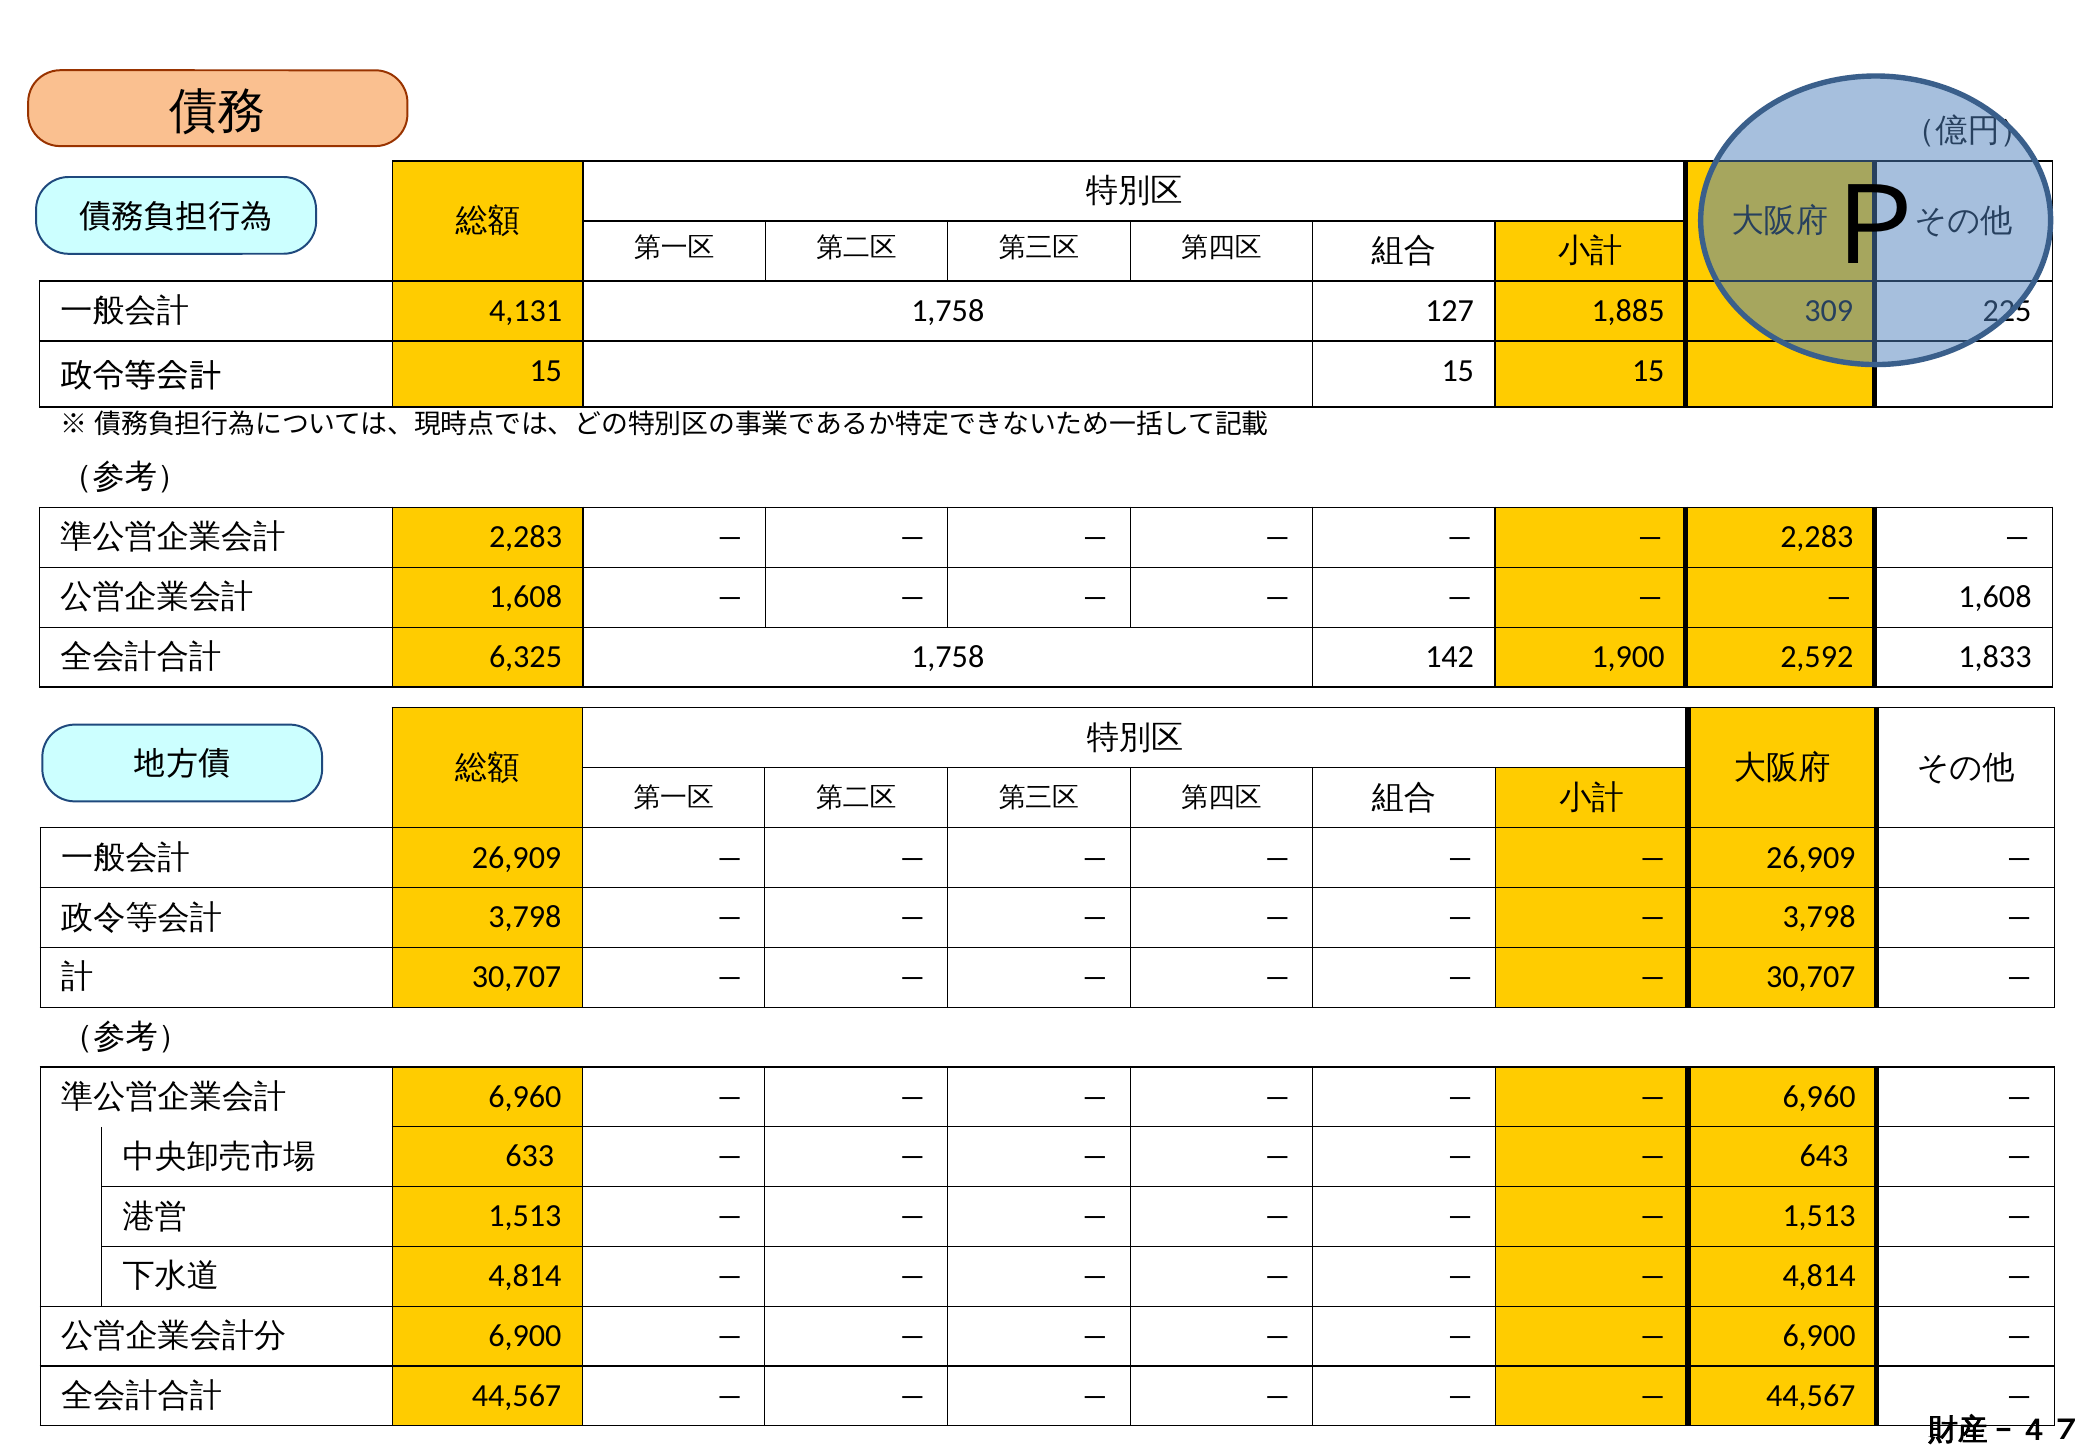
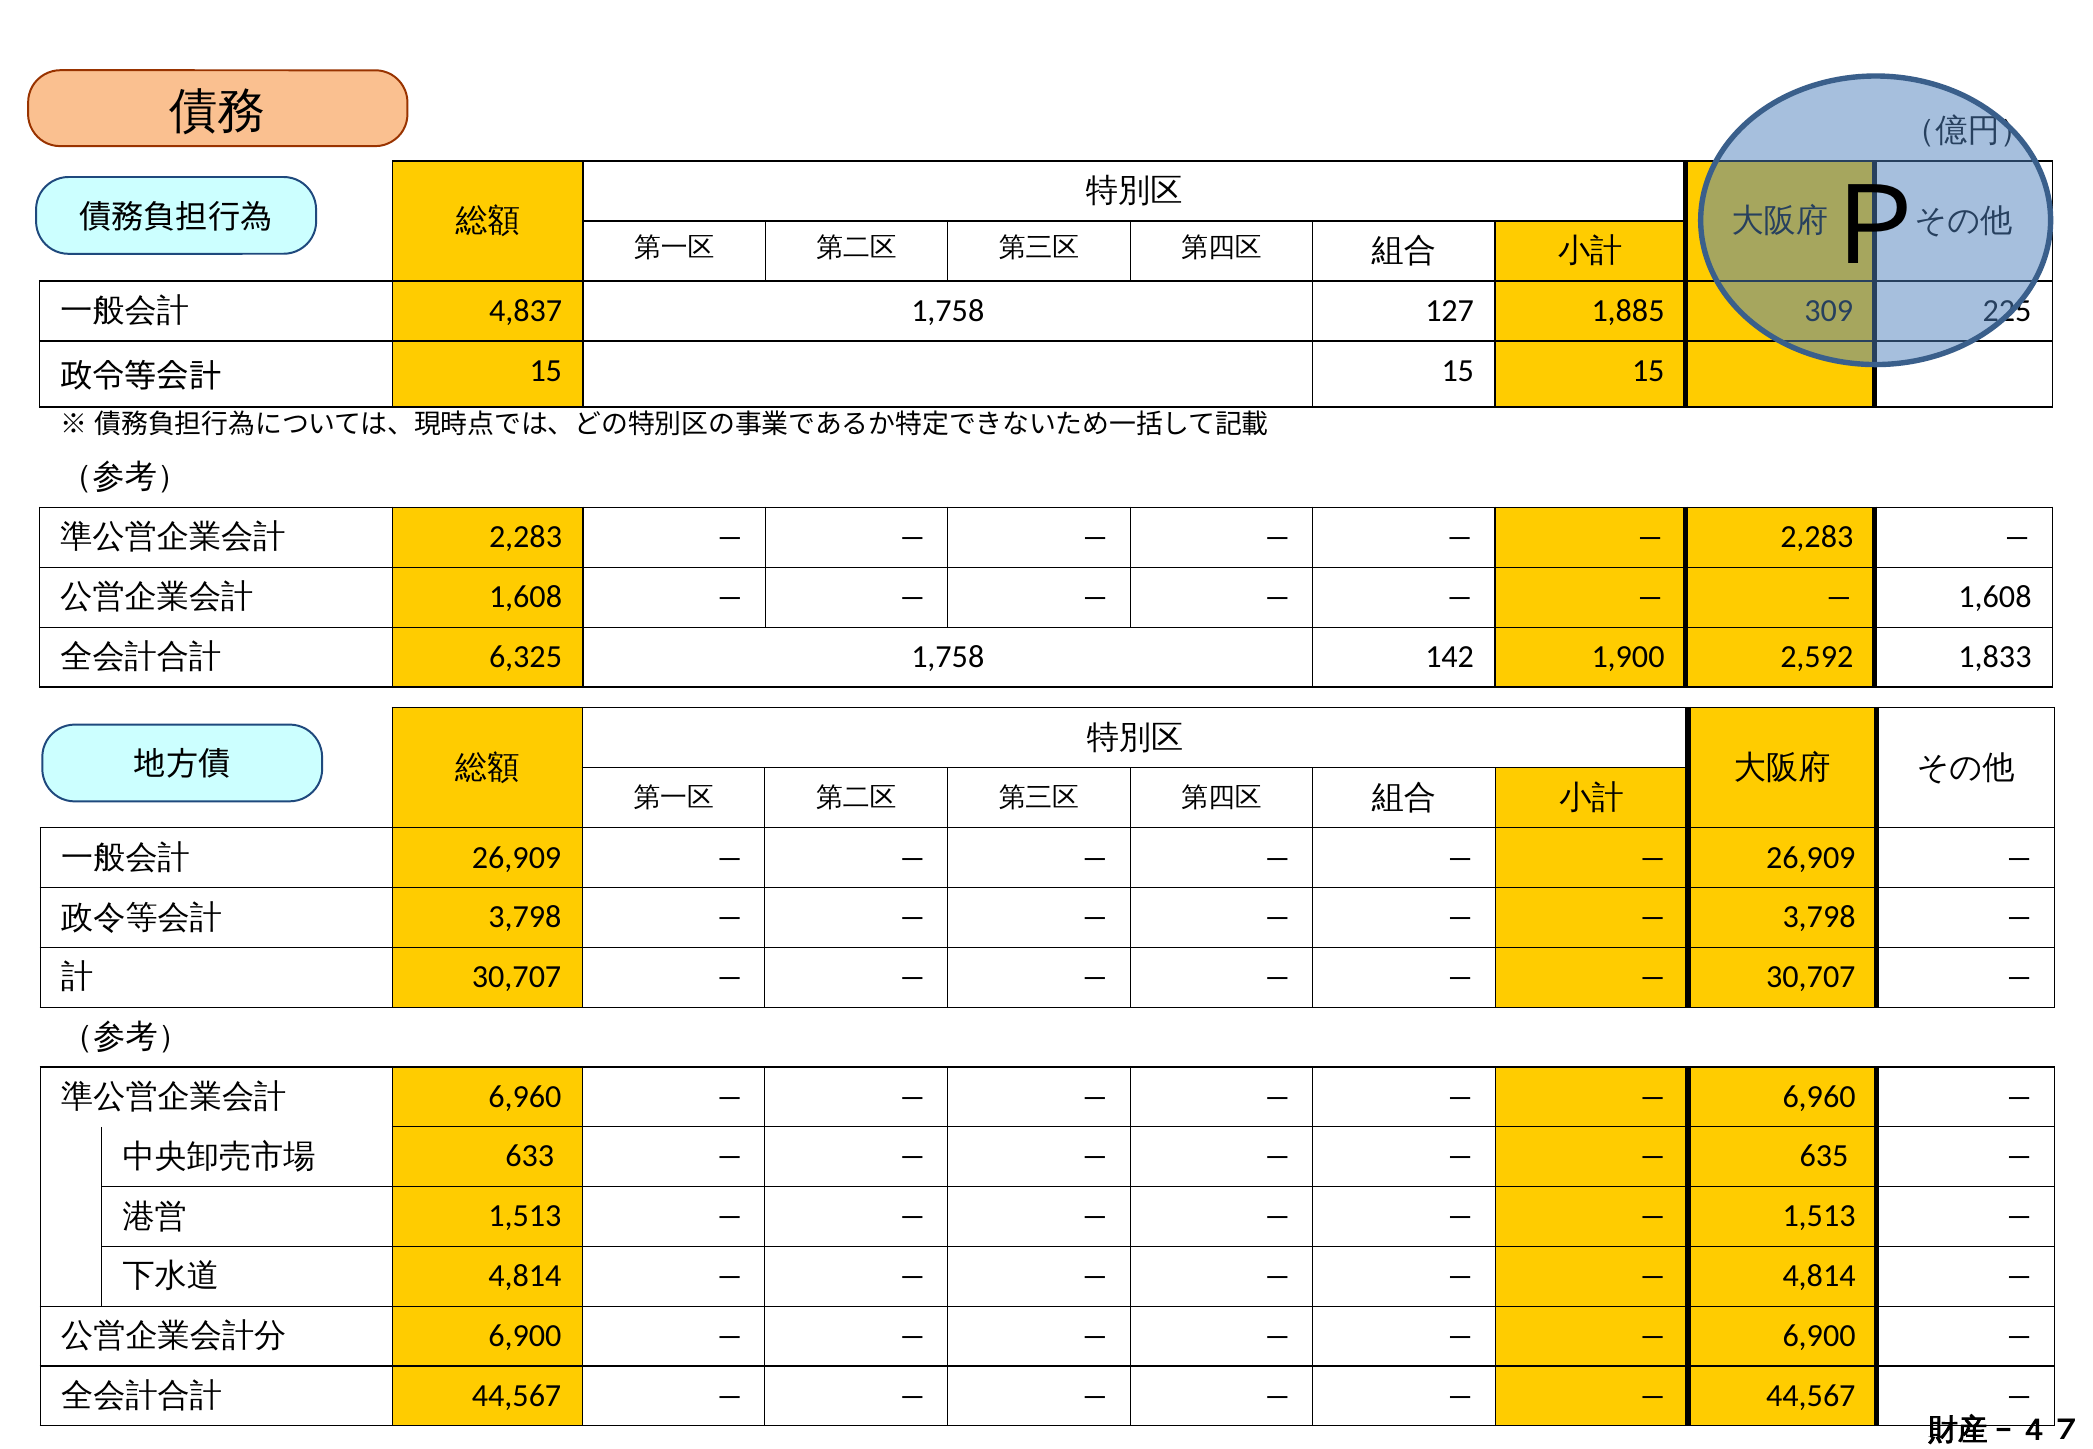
4,131: 4,131 -> 4,837 (526, 311)
643: 643 -> 635 (1824, 1156)
